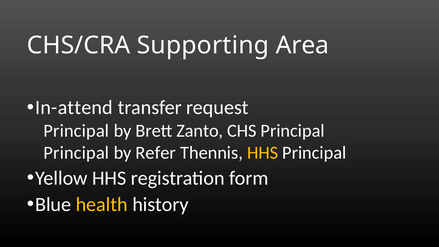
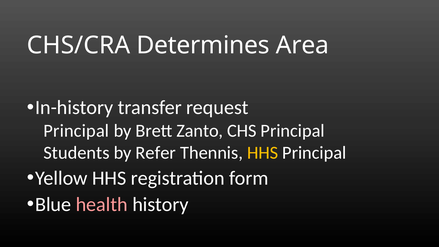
Supporting: Supporting -> Determines (203, 45)
In-attend: In-attend -> In-history (74, 108)
Principal: Principal -> Students (76, 153)
health colour: yellow -> pink (102, 204)
